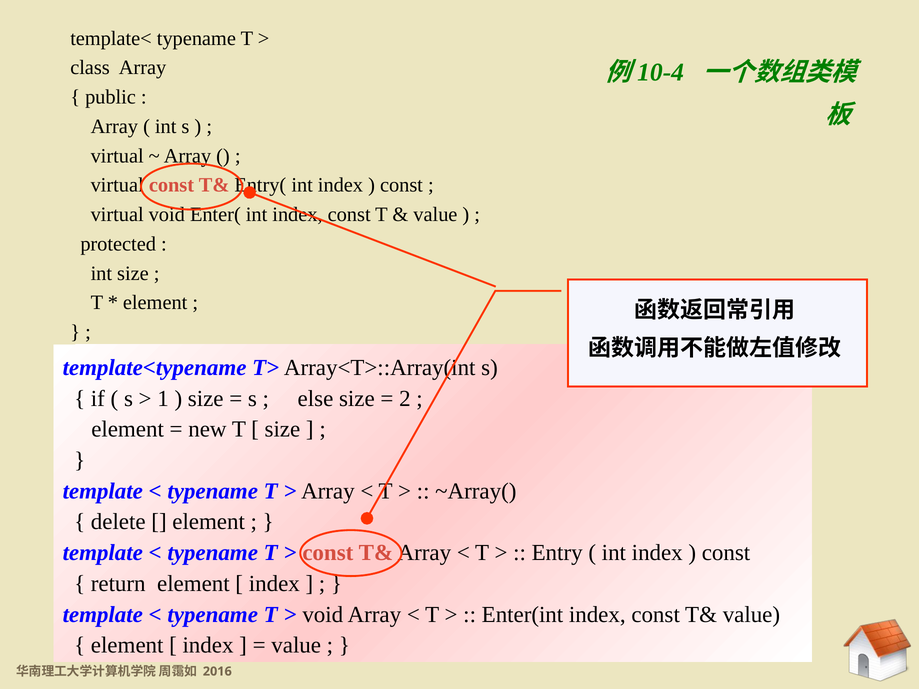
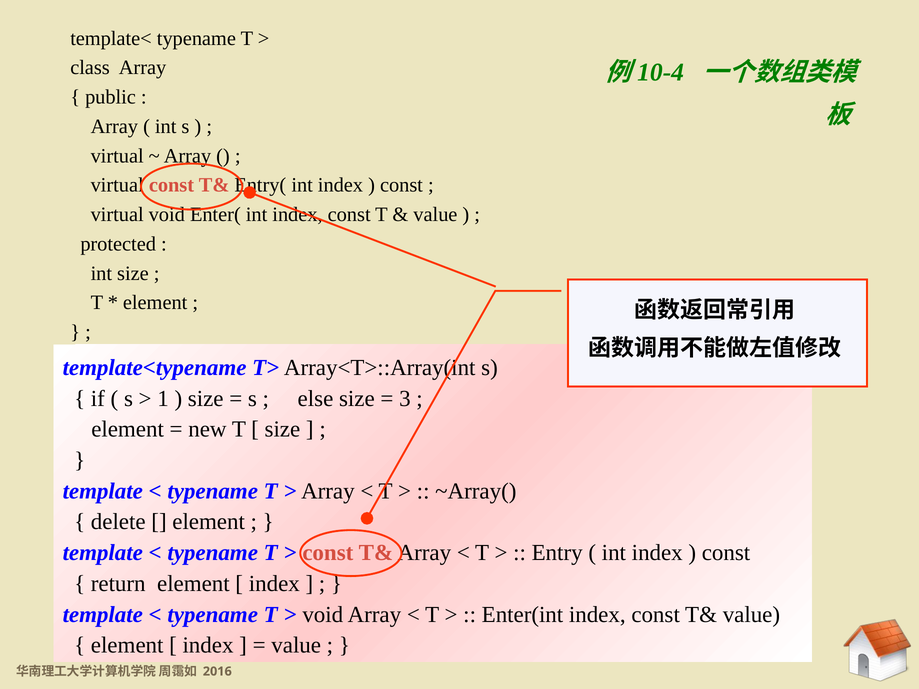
2: 2 -> 3 (405, 399)
